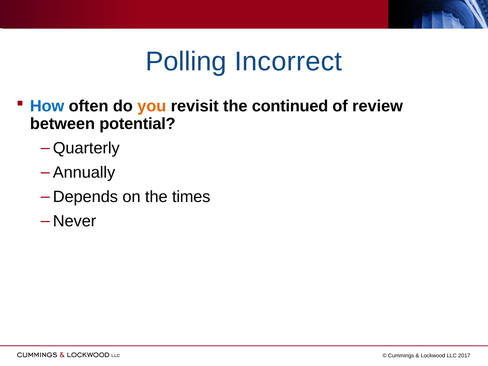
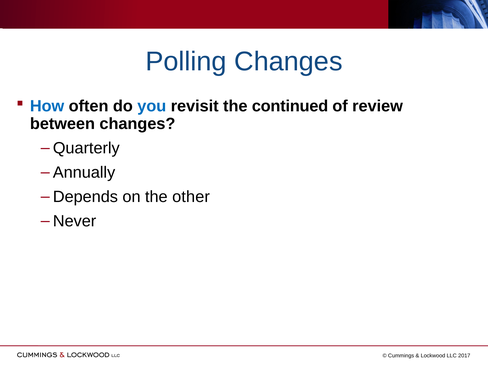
Polling Incorrect: Incorrect -> Changes (288, 62)
you colour: orange -> blue (152, 106)
between potential: potential -> changes (137, 124)
times: times -> other (191, 197)
